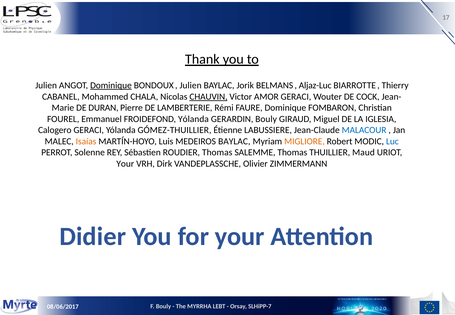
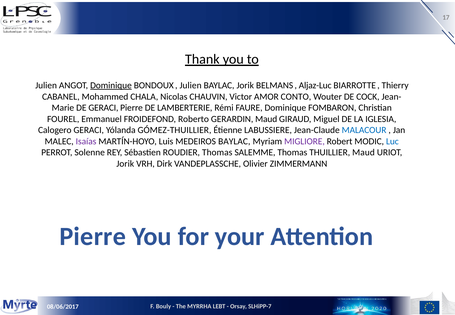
CHAUVIN underline: present -> none (208, 97)
AMOR GERACI: GERACI -> CONTO (296, 97)
DE DURAN: DURAN -> GERACI (103, 108)
FROIDEFOND Yólanda: Yólanda -> Roberto (193, 119)
GERARDIN Bouly: Bouly -> Maud (266, 119)
Isaías colour: orange -> purple (86, 141)
MIGLIORE colour: orange -> purple (304, 141)
Your: Your -> Jorik (125, 164)
Didier: Didier -> Pierre (93, 237)
